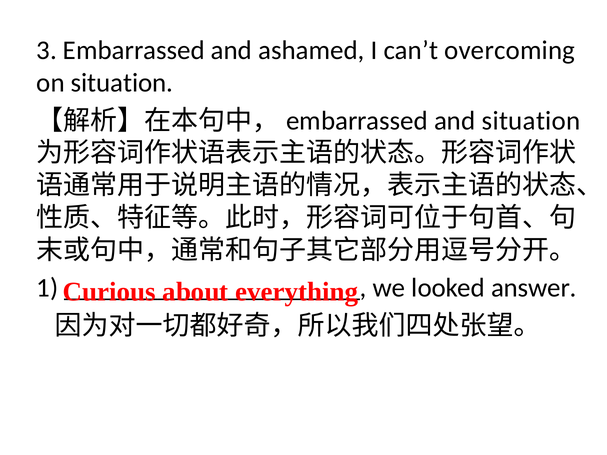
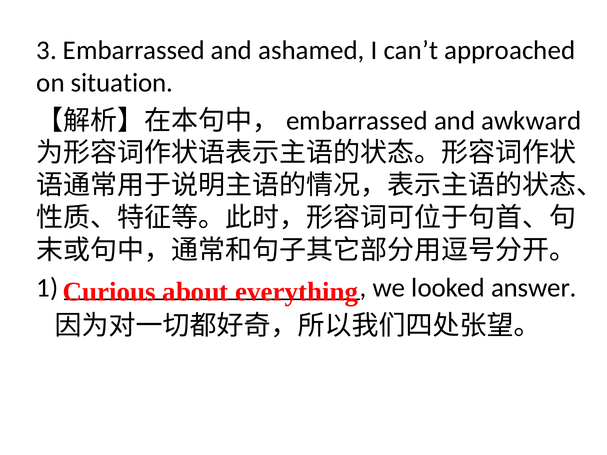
overcoming: overcoming -> approached (510, 51)
and situation: situation -> awkward (531, 121)
